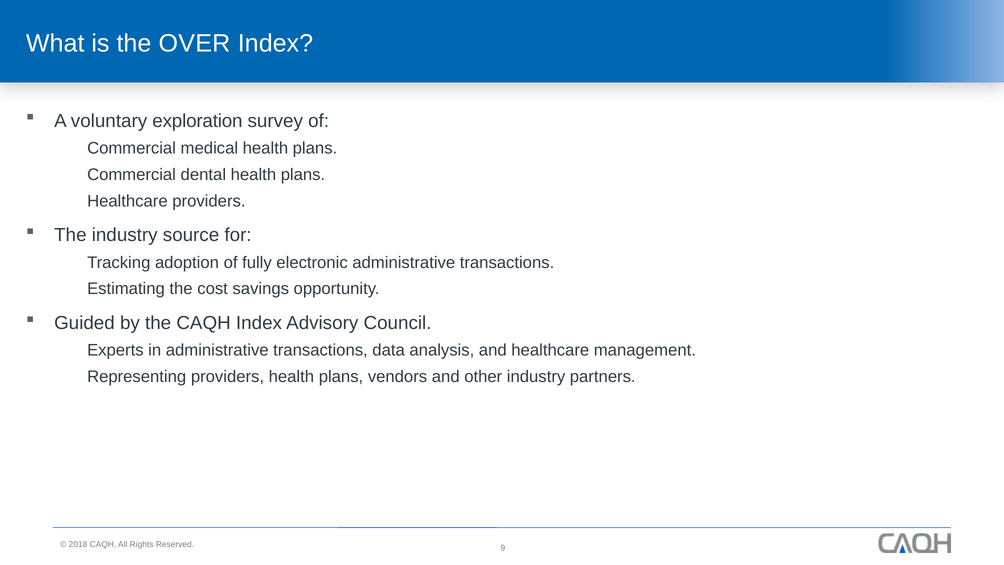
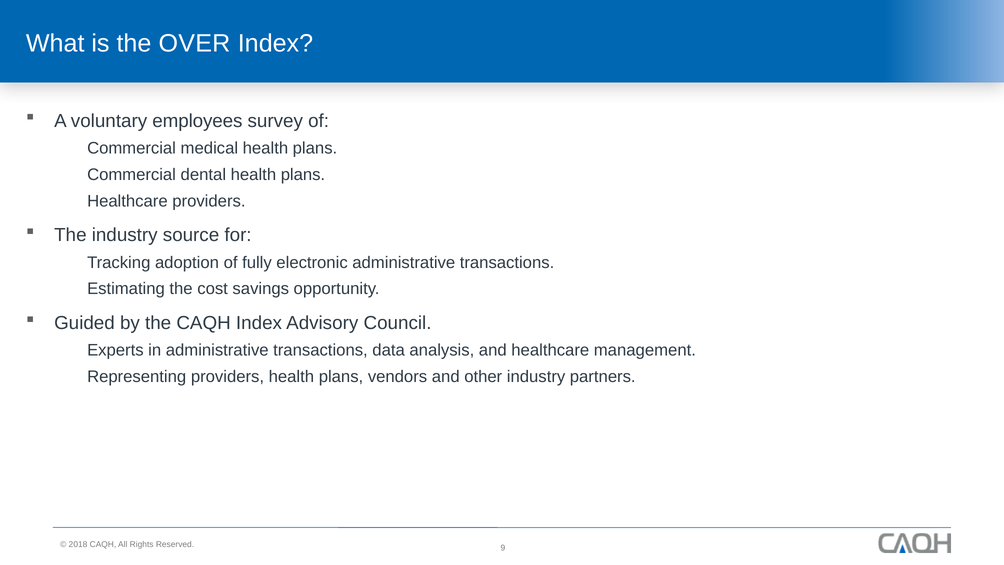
exploration: exploration -> employees (197, 121)
